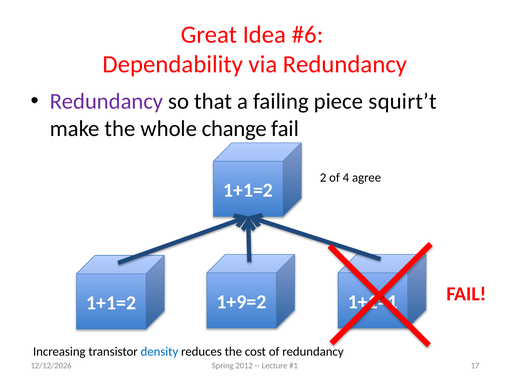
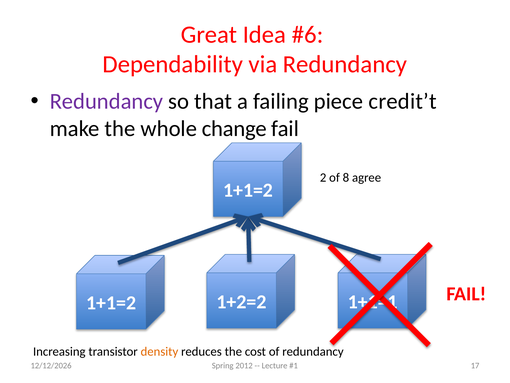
squirt’t: squirt’t -> credit’t (403, 101)
4: 4 -> 8 (346, 177)
1+9=2: 1+9=2 -> 1+2=2 (242, 301)
density colour: blue -> orange (159, 351)
